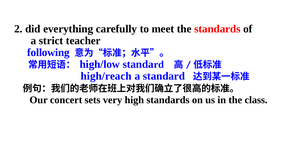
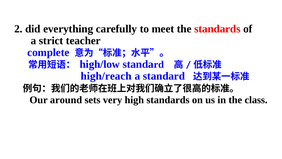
following: following -> complete (48, 52)
concert: concert -> around (66, 100)
